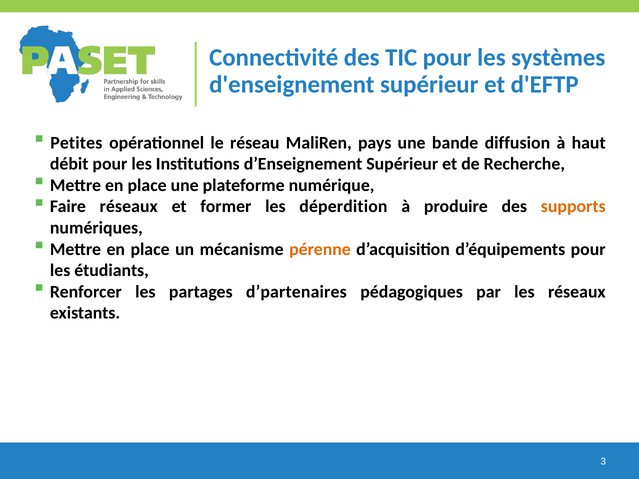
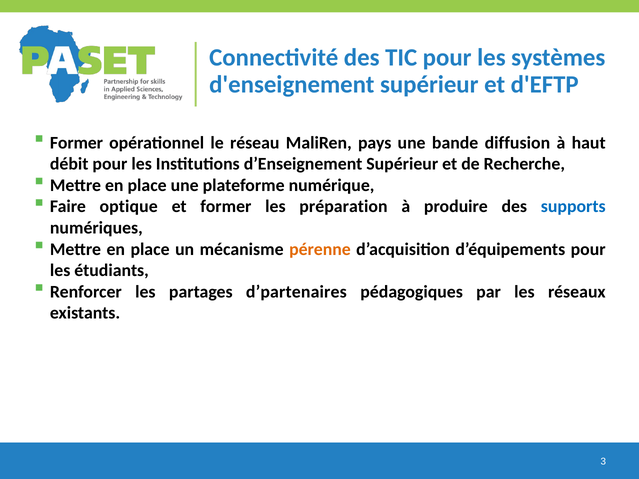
Petites: Petites -> Former (76, 143)
Faire réseaux: réseaux -> optique (129, 207)
déperdition: déperdition -> préparation (343, 207)
supports colour: orange -> blue (573, 207)
